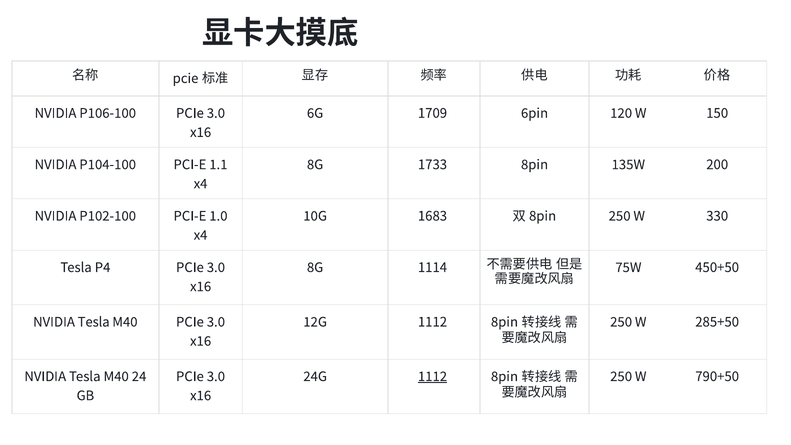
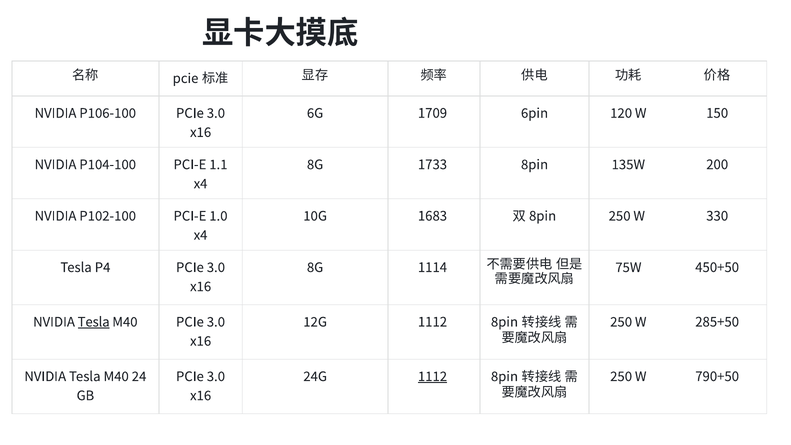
Tesla underline: none -> present (94, 322)
